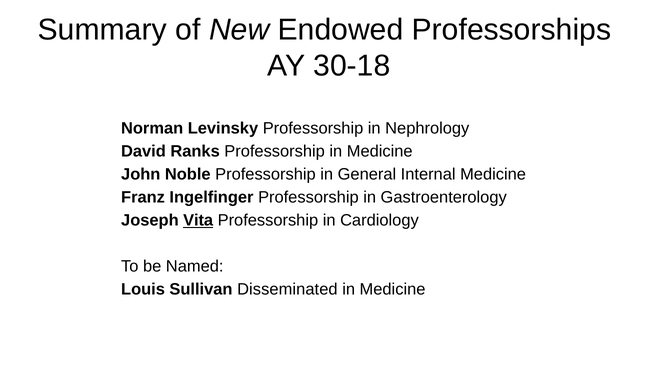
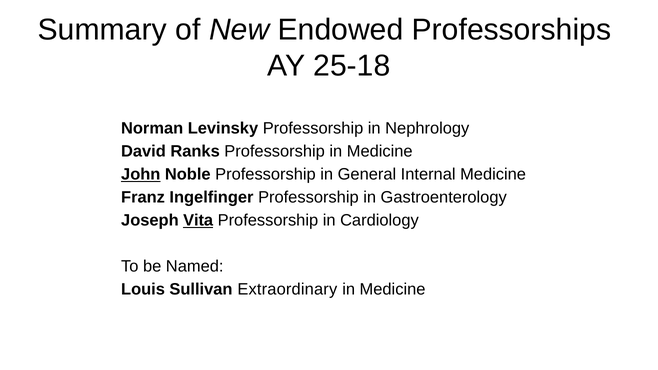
30-18: 30-18 -> 25-18 (352, 66)
John underline: none -> present (141, 174)
Disseminated: Disseminated -> Extraordinary (287, 289)
